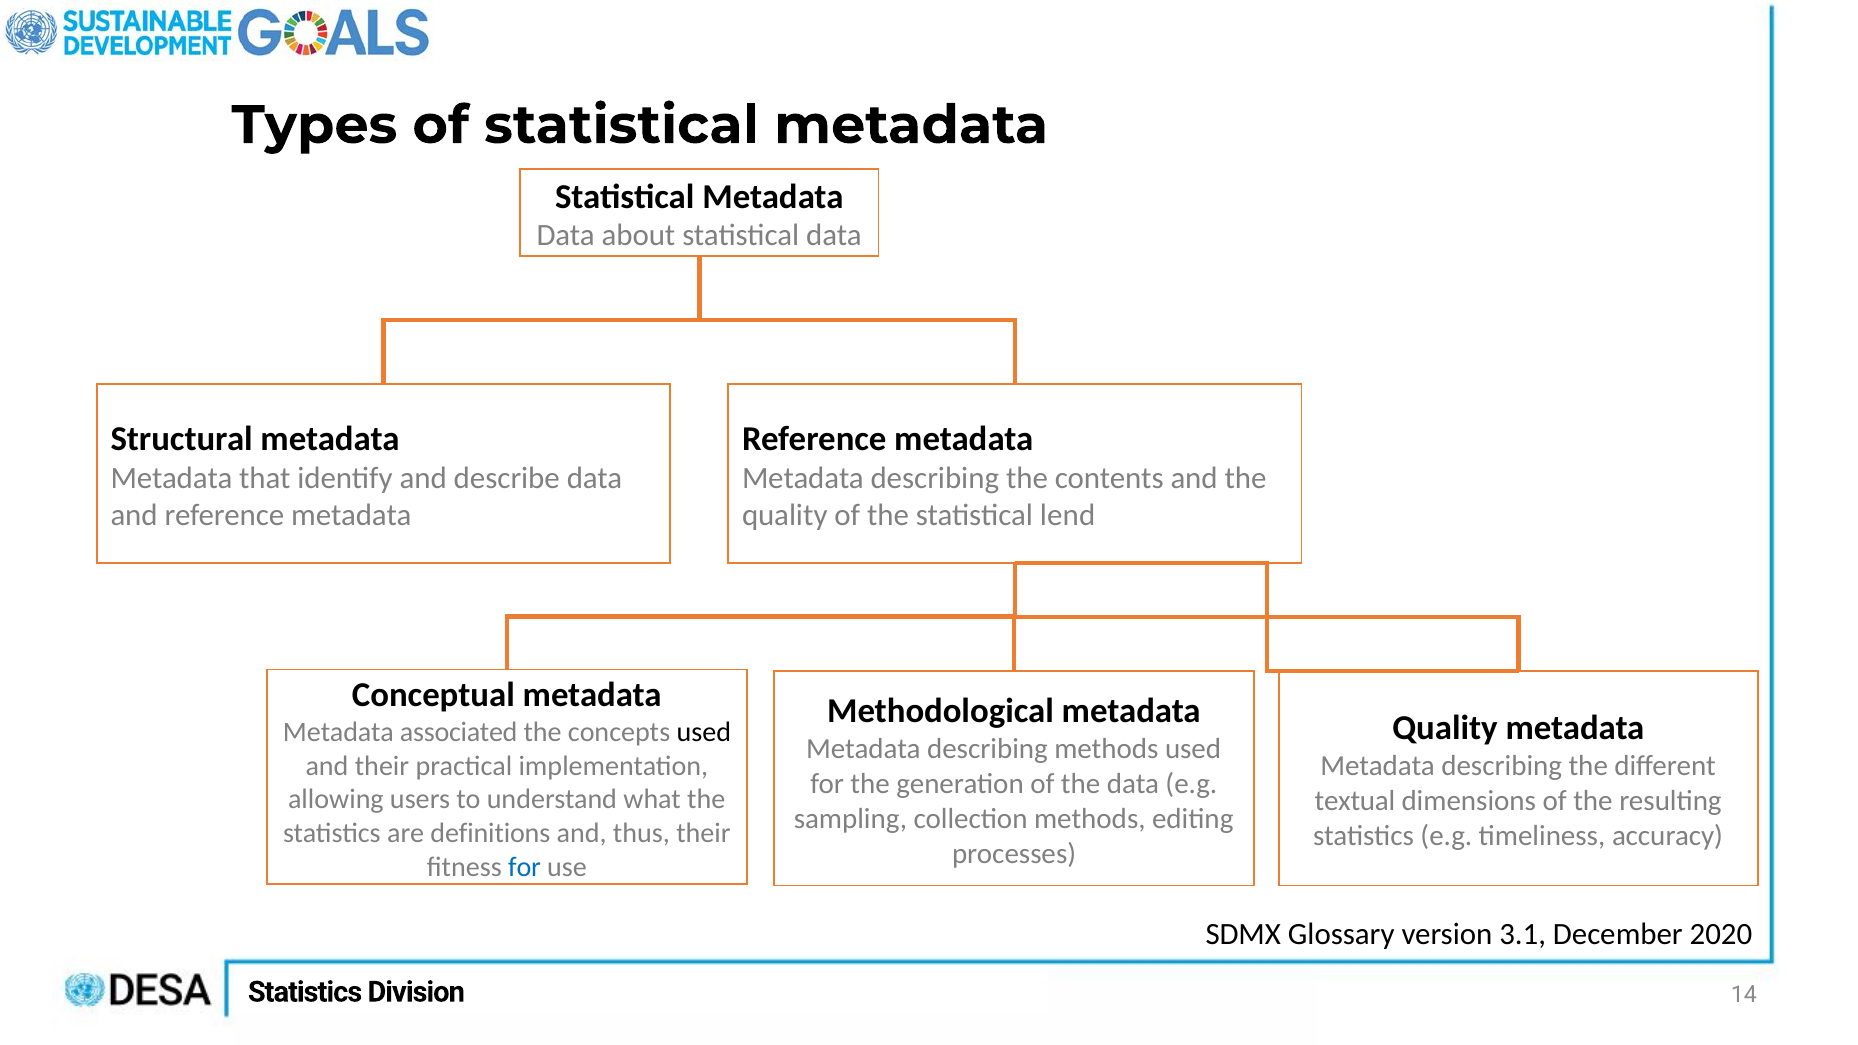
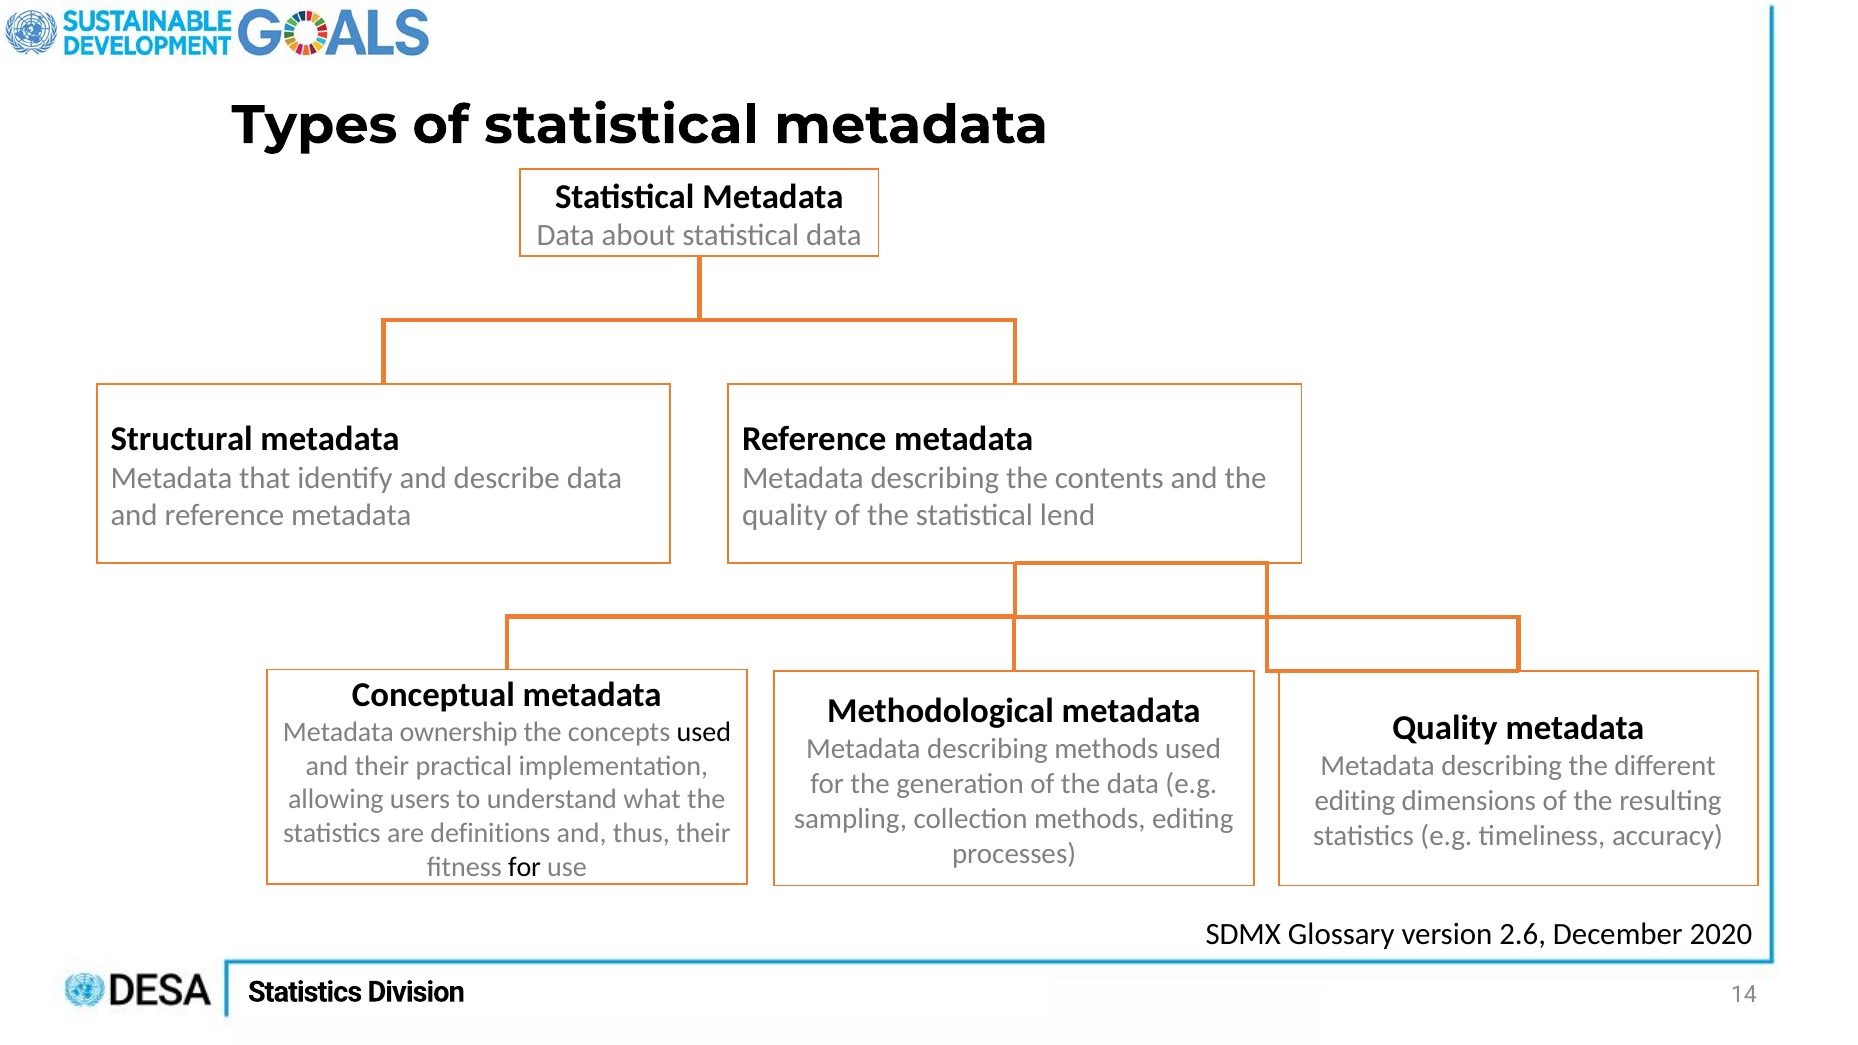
associated: associated -> ownership (459, 732)
textual: textual -> editing (1355, 801)
for colour: blue -> black (525, 867)
3.1: 3.1 -> 2.6 (1523, 935)
